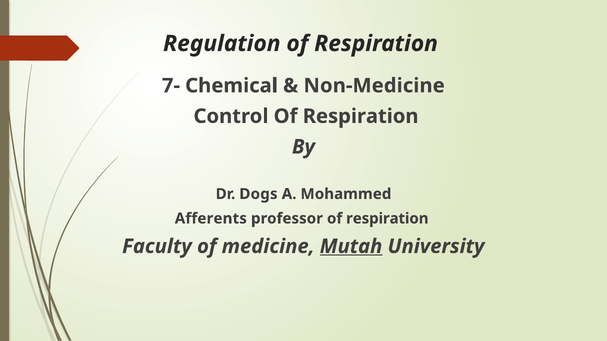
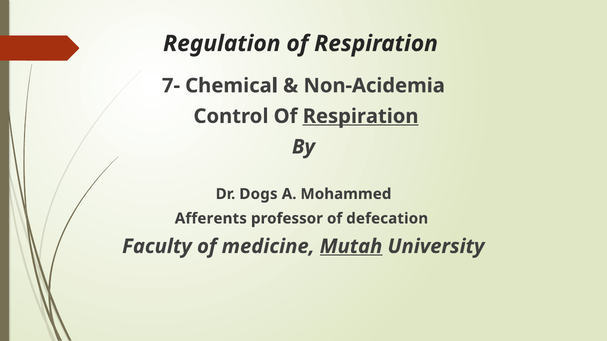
Non-Medicine: Non-Medicine -> Non-Acidemia (374, 86)
Respiration underline: none -> present (361, 116)
professor of respiration: respiration -> defecation (387, 219)
